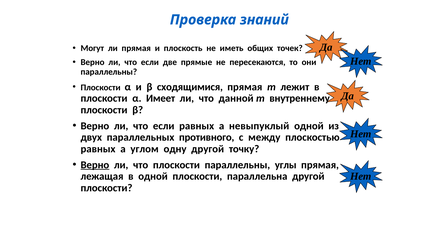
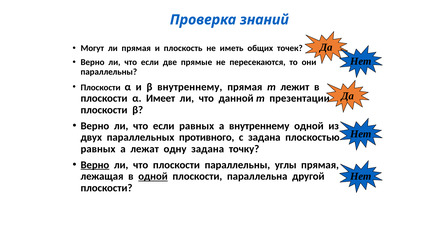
β сходящимися: сходящимися -> внутреннему (190, 87)
внутреннему: внутреннему -> презентации (300, 98)
а невыпуклый: невыпуклый -> внутреннему (259, 126)
с между: между -> задана (264, 137)
углом: углом -> лежат (145, 149)
одну другой: другой -> задана (208, 149)
одной underline: none -> present (153, 177)
